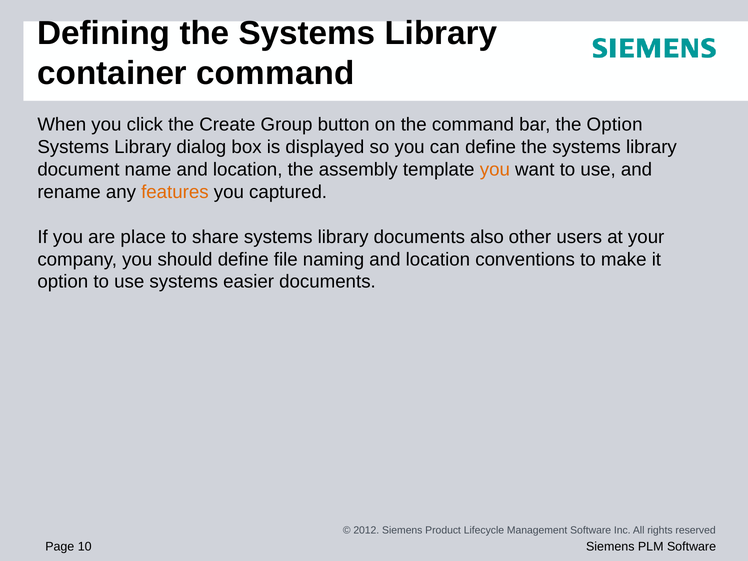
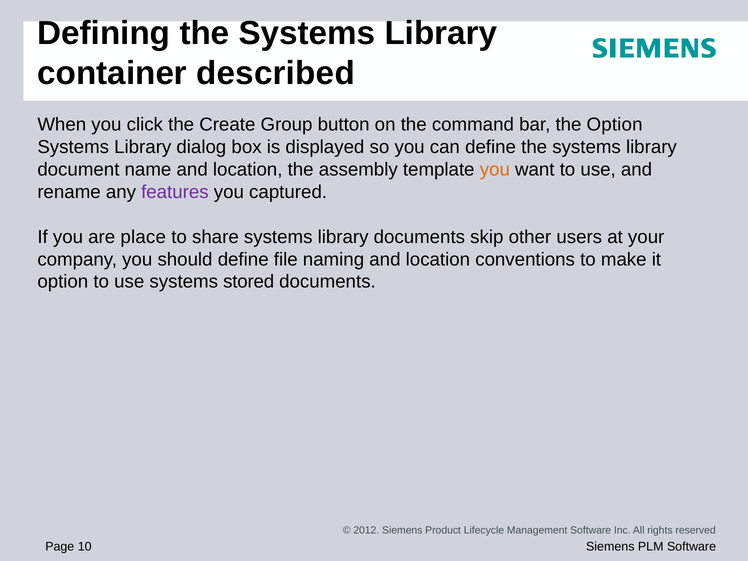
container command: command -> described (275, 73)
features colour: orange -> purple (175, 192)
also: also -> skip (487, 237)
easier: easier -> stored (249, 282)
